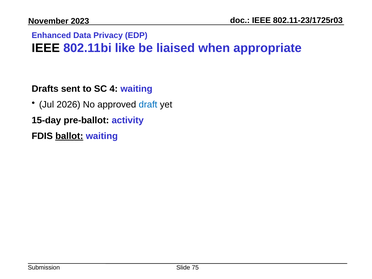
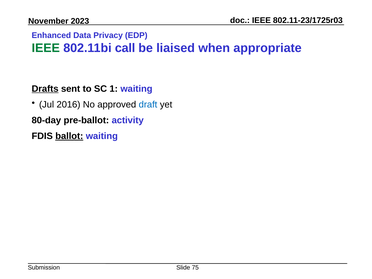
IEEE colour: black -> green (46, 48)
like: like -> call (125, 48)
Drafts underline: none -> present (45, 89)
4: 4 -> 1 (114, 89)
2026: 2026 -> 2016 (68, 105)
15-day: 15-day -> 80-day (46, 120)
